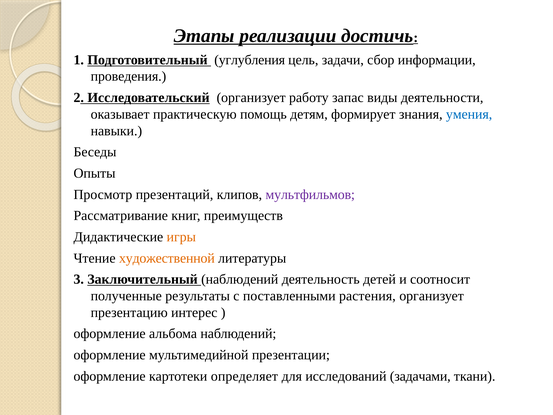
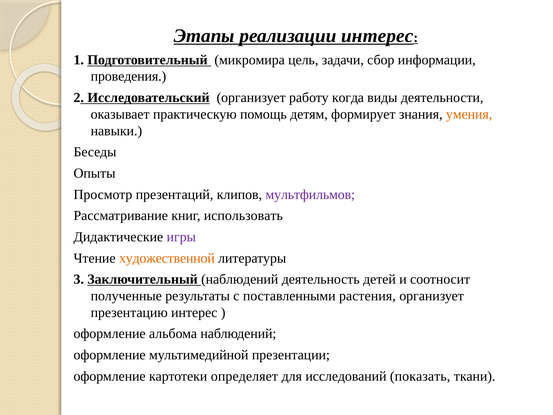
реализации достичь: достичь -> интерес (377, 36)
углубления: углубления -> микромира (250, 60)
запас: запас -> когда (348, 98)
умения colour: blue -> orange (469, 114)
преимуществ: преимуществ -> использовать (243, 216)
игры colour: orange -> purple (181, 237)
задачами: задачами -> показать (420, 376)
